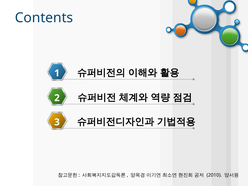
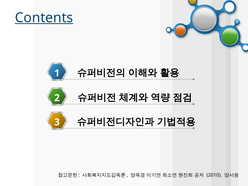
Contents underline: none -> present (44, 18)
